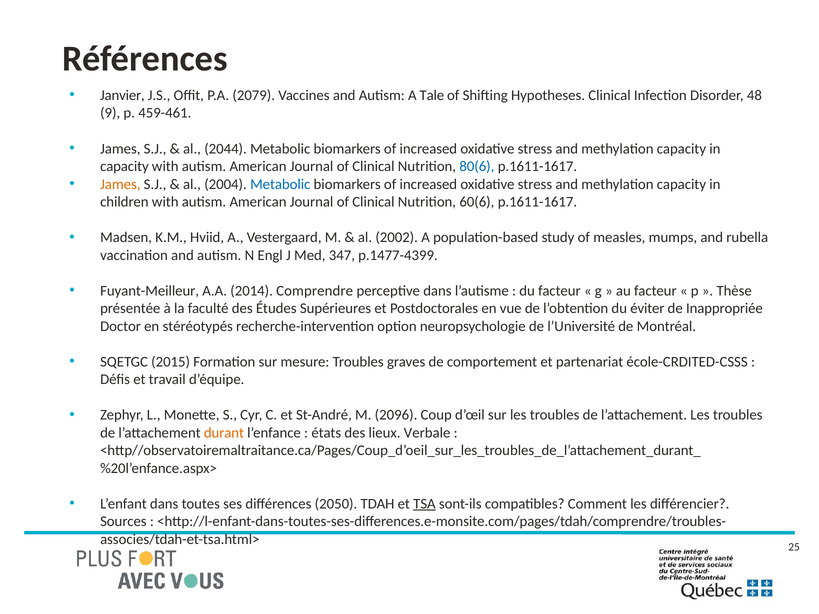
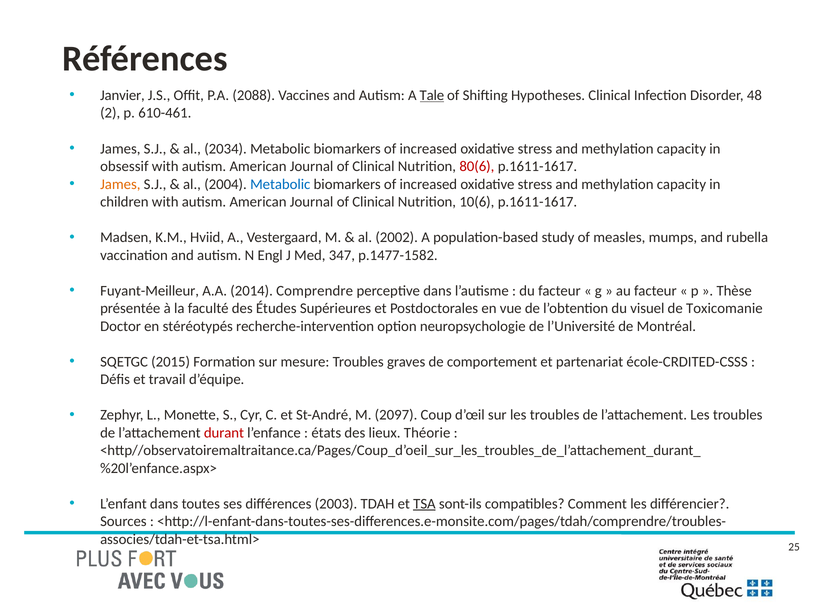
2079: 2079 -> 2088 (254, 95)
Tale underline: none -> present (432, 95)
9: 9 -> 2 (110, 113)
459-461: 459-461 -> 610-461 (165, 113)
2044: 2044 -> 2034 (226, 149)
capacity: capacity -> obsessif (124, 166)
80(6 colour: blue -> red (477, 166)
60(6: 60(6 -> 10(6 (477, 202)
p.1477-4399: p.1477-4399 -> p.1477-1582 (398, 255)
éviter: éviter -> visuel (647, 309)
Inappropriée: Inappropriée -> Toxicomanie (724, 309)
2096: 2096 -> 2097 (396, 415)
durant colour: orange -> red (224, 433)
Verbale: Verbale -> Théorie (427, 433)
2050: 2050 -> 2003 (336, 504)
